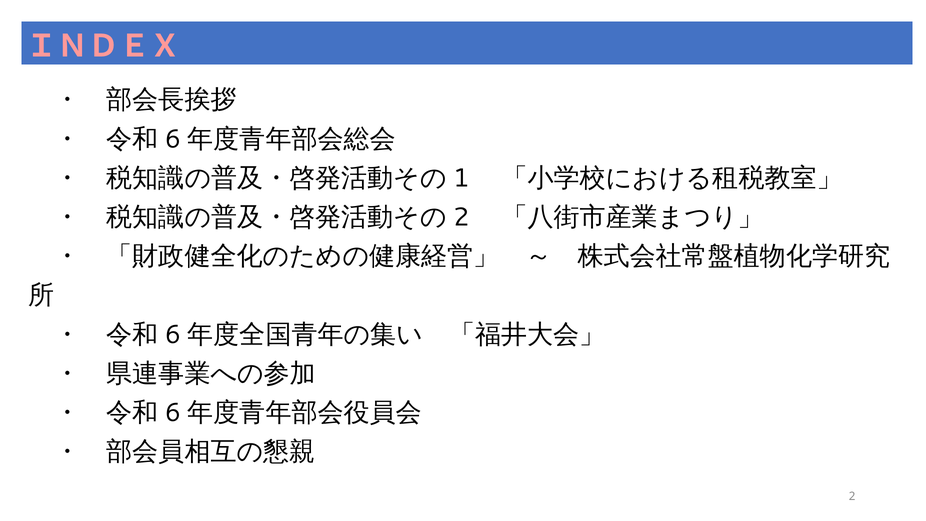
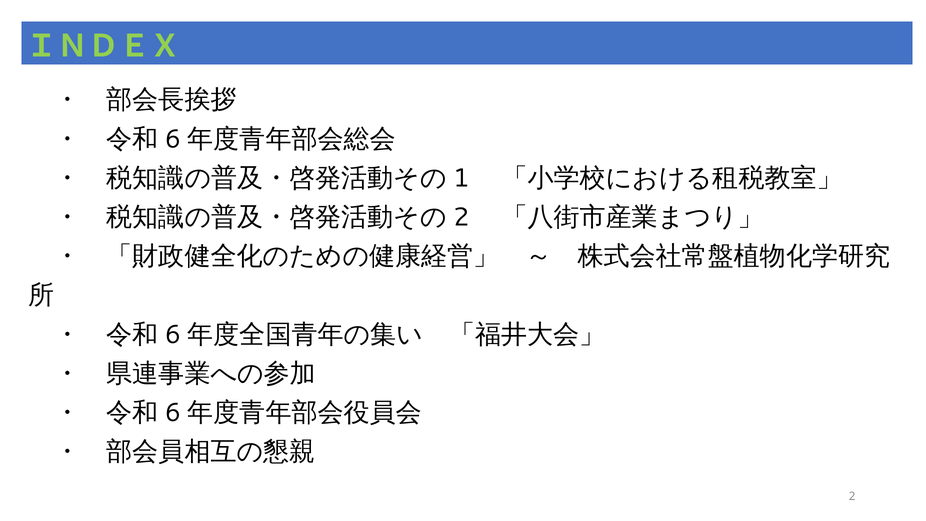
ＩＮＤＥＸ colour: pink -> light green (104, 47)
